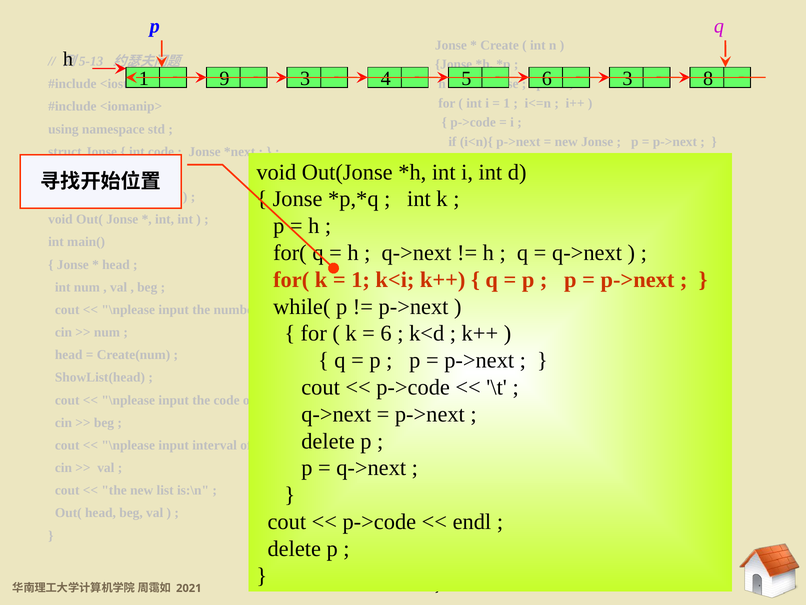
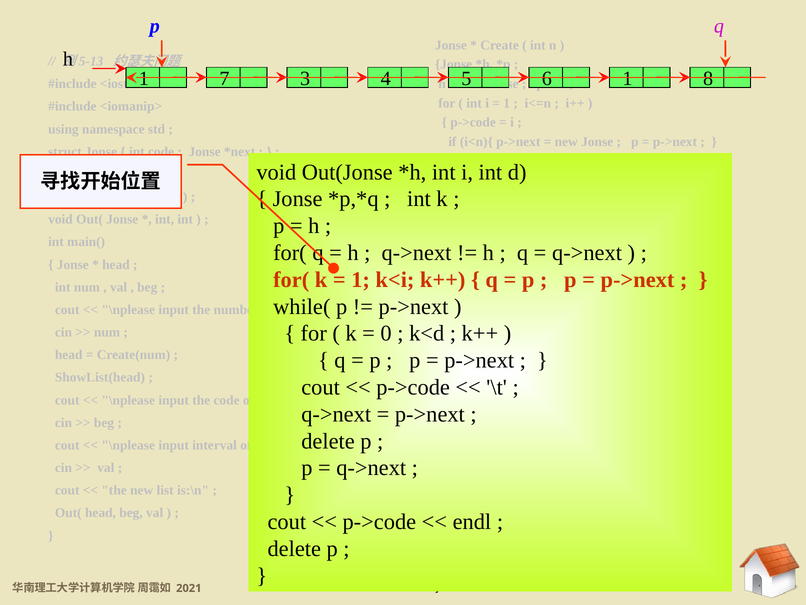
9: 9 -> 7 (224, 79)
3: 3 -> 1 (627, 79)
6: 6 -> 0 (386, 333)
